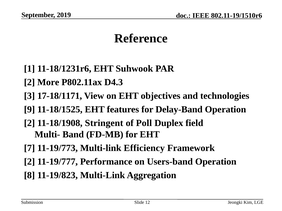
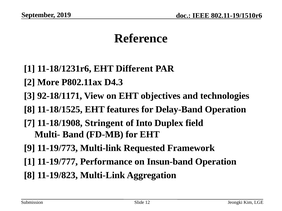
Suhwook: Suhwook -> Different (134, 69)
17-18/1171: 17-18/1171 -> 92-18/1171 (60, 96)
9: 9 -> 8 (29, 110)
2: 2 -> 7 (29, 123)
Poll: Poll -> Into (144, 123)
7: 7 -> 9 (29, 148)
Efficiency: Efficiency -> Requested (144, 148)
2: 2 -> 1 (29, 162)
Users-band: Users-band -> Insun-band (170, 162)
